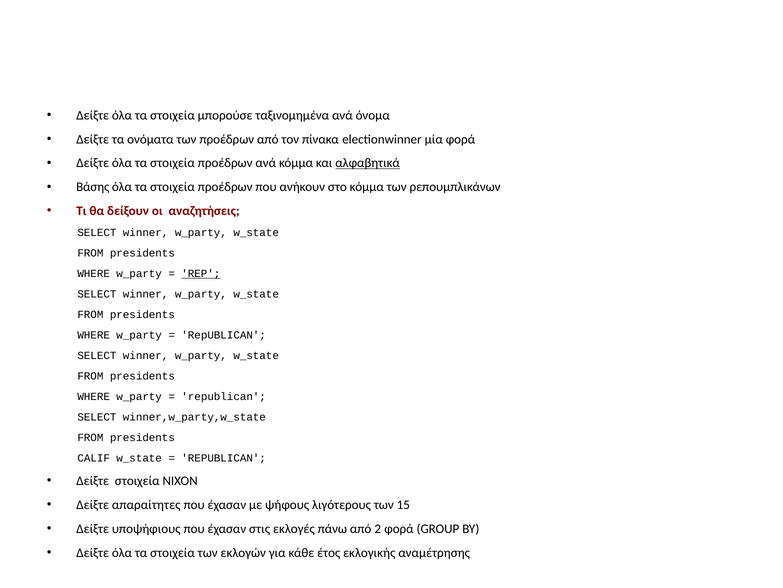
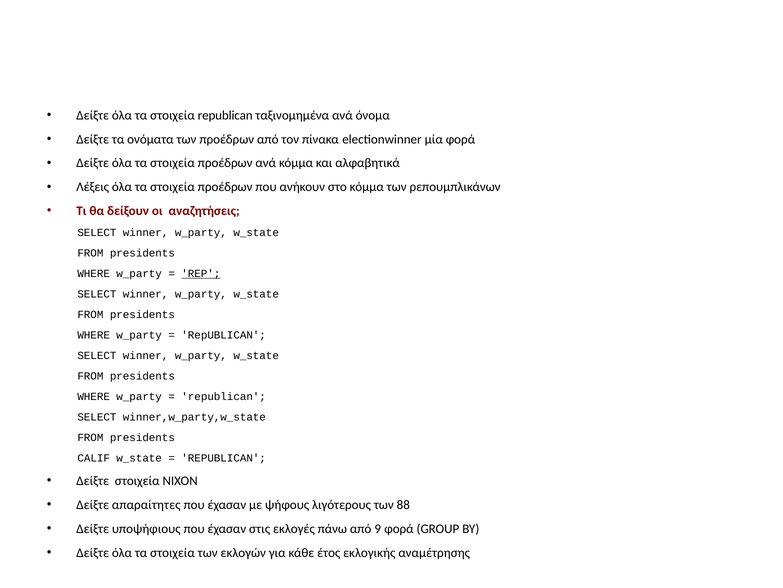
στοιχεία μπορούσε: μπορούσε -> republican (225, 115)
αλφαβητικά underline: present -> none (368, 163)
Βάσης: Βάσης -> Λέξεις (93, 187)
15: 15 -> 88 (403, 504)
2: 2 -> 9 (378, 528)
